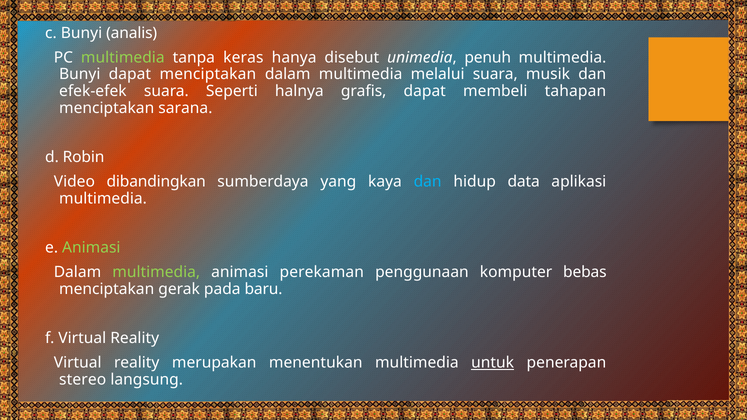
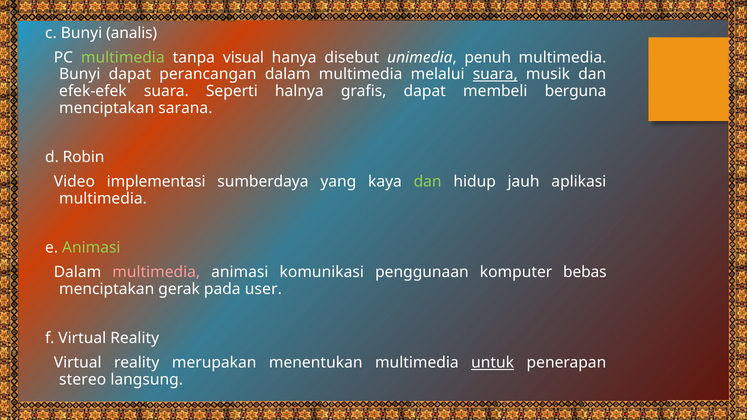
keras: keras -> visual (243, 58)
dapat menciptakan: menciptakan -> perancangan (208, 74)
suara underline: none -> present (495, 74)
tahapan: tahapan -> berguna (576, 91)
dibandingkan: dibandingkan -> implementasi (156, 182)
dan colour: light blue -> light green (428, 182)
data: data -> jauh (524, 182)
multimedia colour: light green -> pink (156, 272)
perekaman: perekaman -> komunikasi (322, 272)
baru: baru -> user (263, 289)
